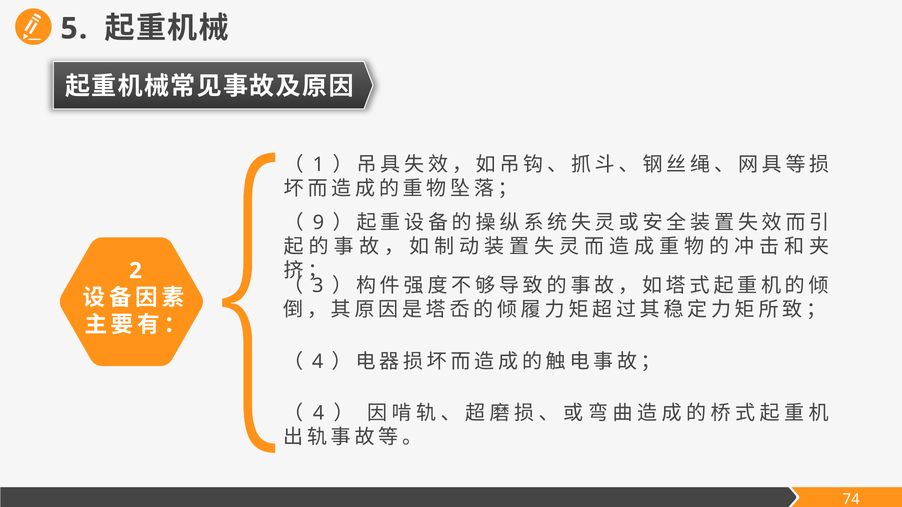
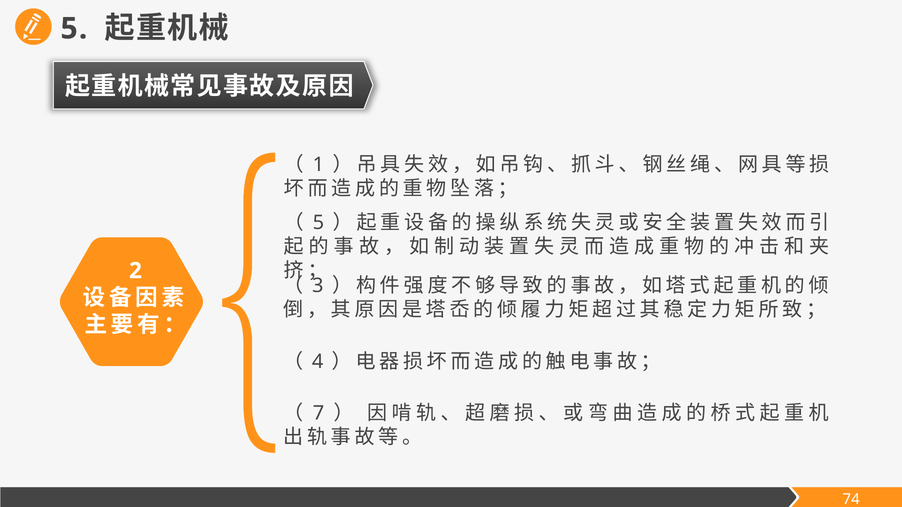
9: 9 -> 5 (318, 223)
4: 4 -> 7 (319, 413)
